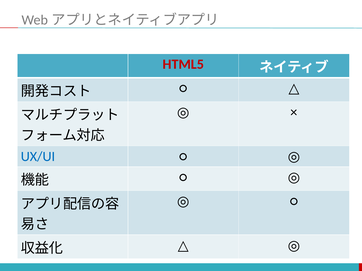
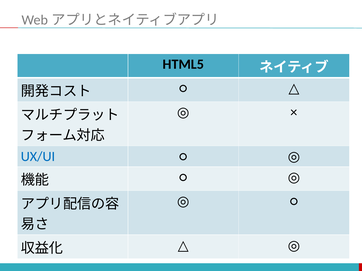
HTML5 colour: red -> black (183, 64)
